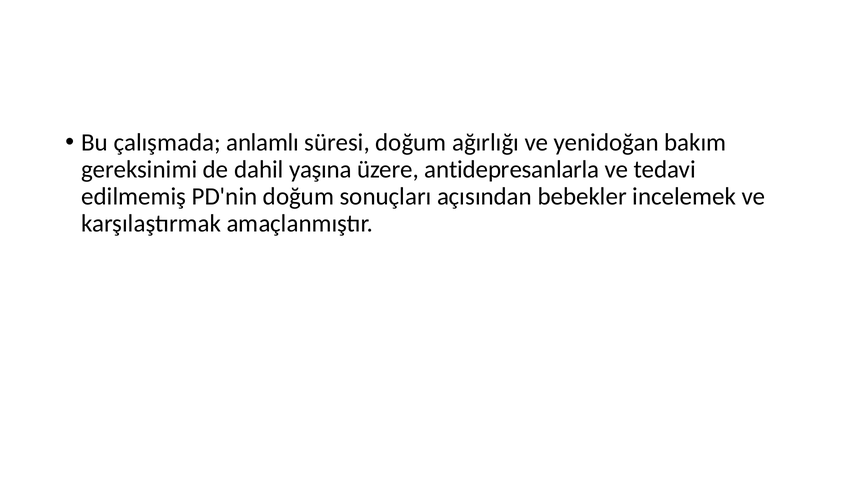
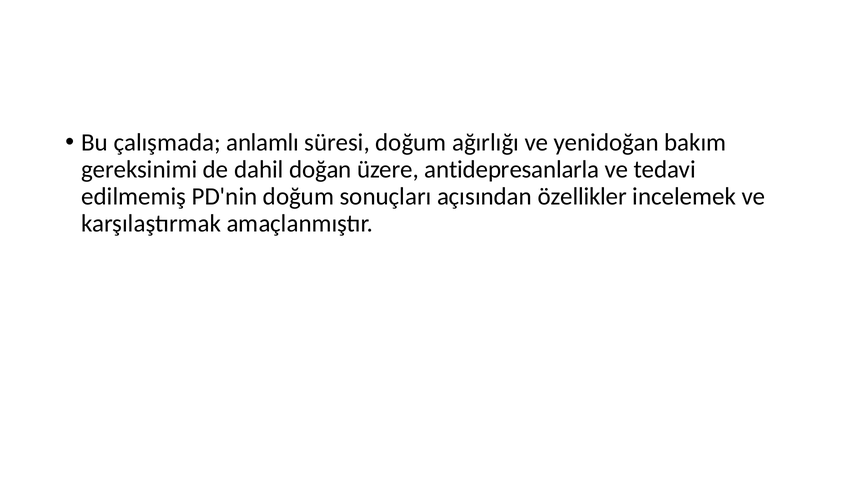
yaşına: yaşına -> doğan (320, 169)
bebekler: bebekler -> özellikler (582, 196)
